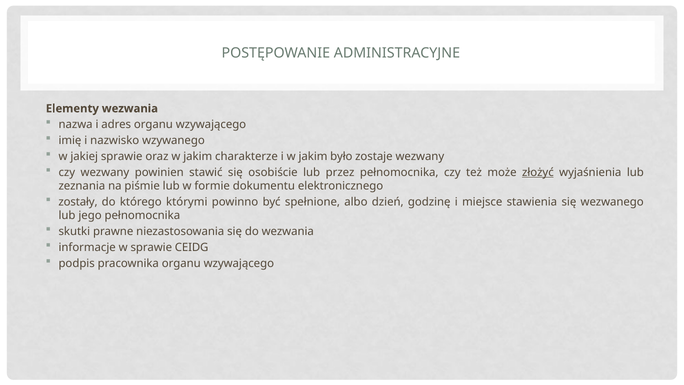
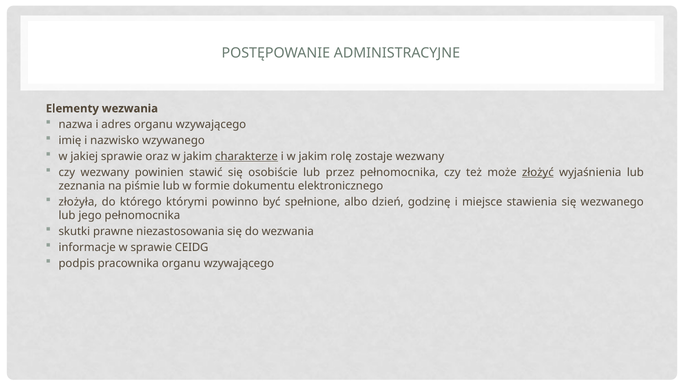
charakterze underline: none -> present (246, 156)
było: było -> rolę (341, 156)
zostały: zostały -> złożyła (78, 202)
